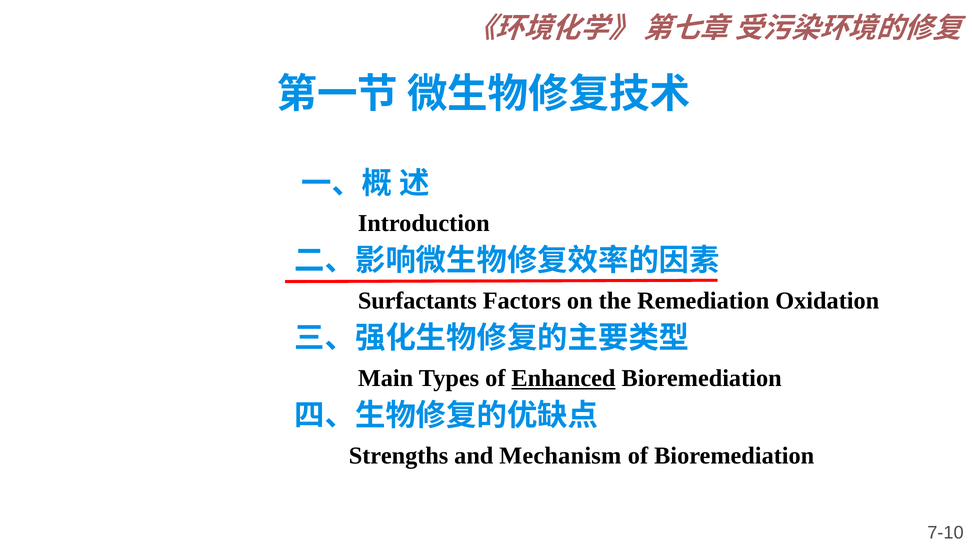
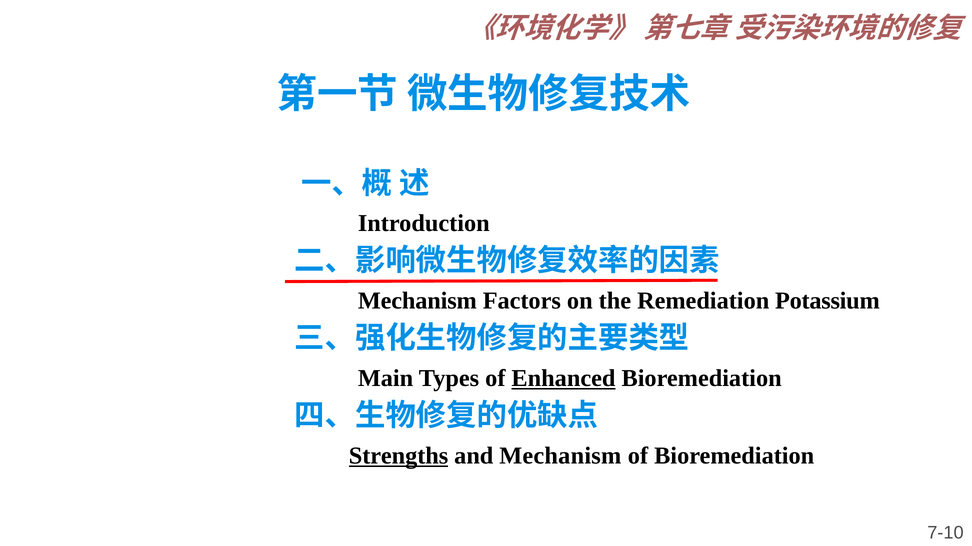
Surfactants: Surfactants -> Mechanism (417, 301)
Oxidation: Oxidation -> Potassium (827, 301)
Strengths underline: none -> present (399, 456)
